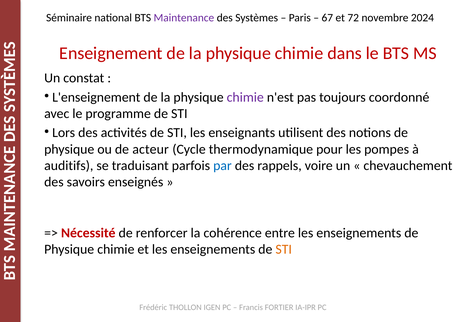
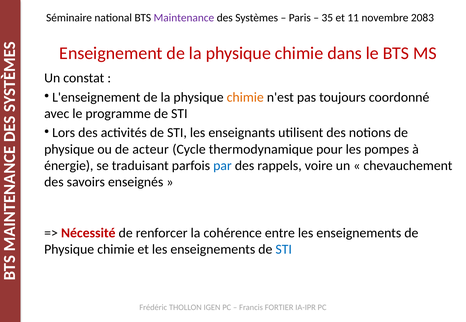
67: 67 -> 35 (327, 18)
72: 72 -> 11 (353, 18)
2024: 2024 -> 2083 (422, 18)
chimie colour: purple -> orange (245, 97)
auditifs: auditifs -> énergie (69, 166)
STI colour: orange -> blue (284, 250)
